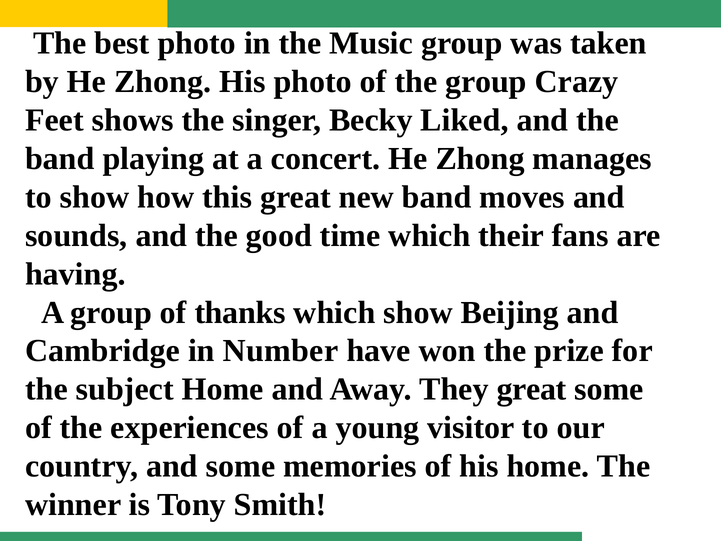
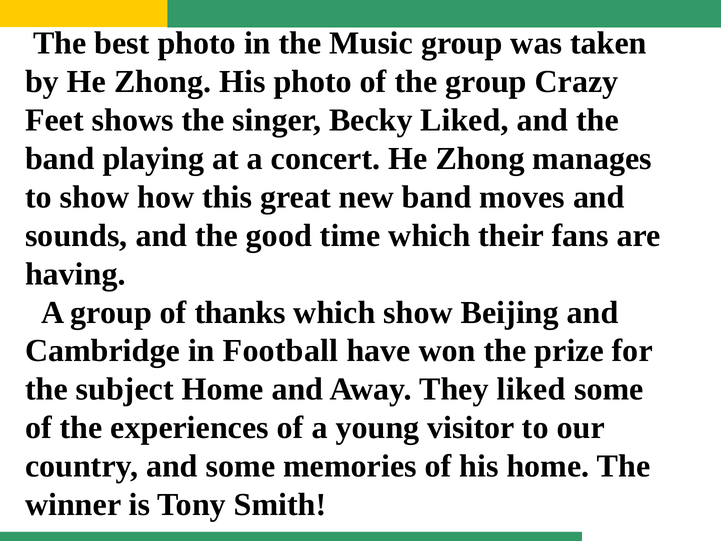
Number: Number -> Football (281, 351)
They great: great -> liked (531, 389)
